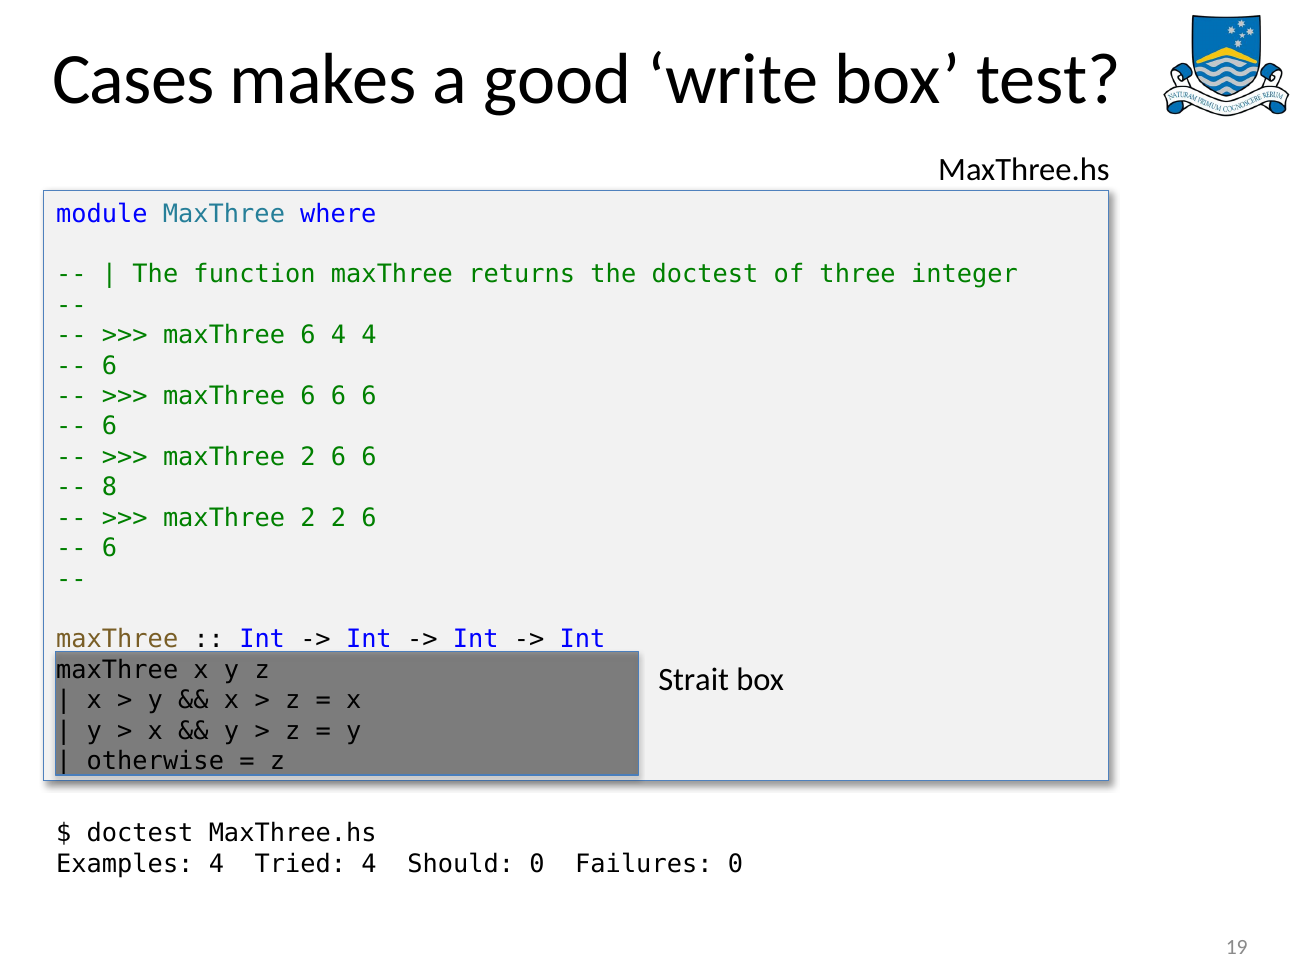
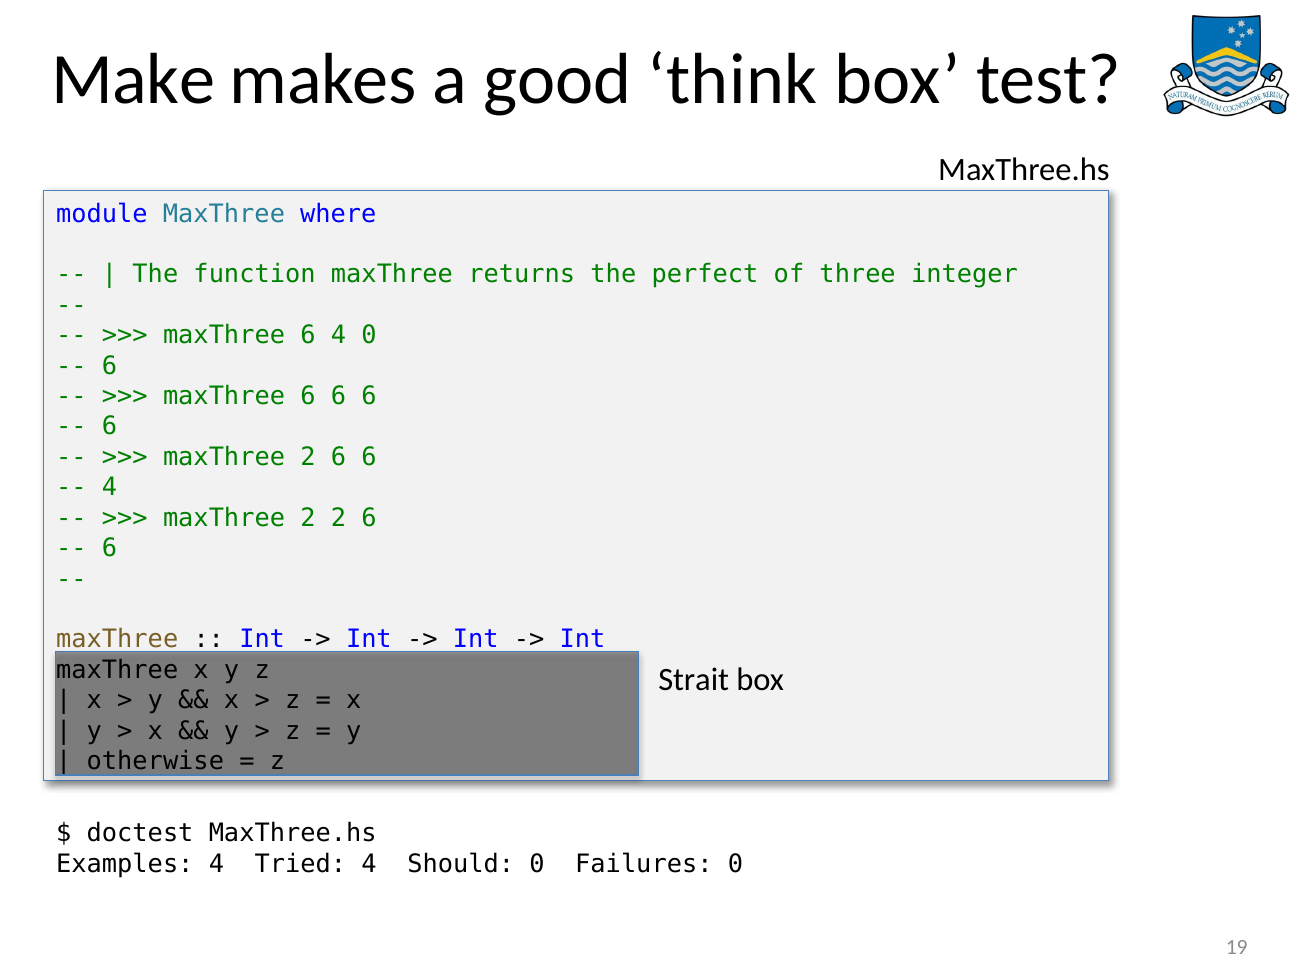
Cases: Cases -> Make (133, 80)
write: write -> think (733, 80)
the doctest: doctest -> perfect (705, 274)
4 4: 4 -> 0 (369, 335)
8: 8 -> 4 (110, 487)
